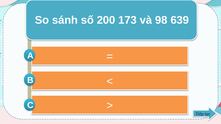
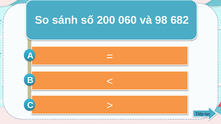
173: 173 -> 060 (128, 20)
639: 639 -> 682 (180, 20)
